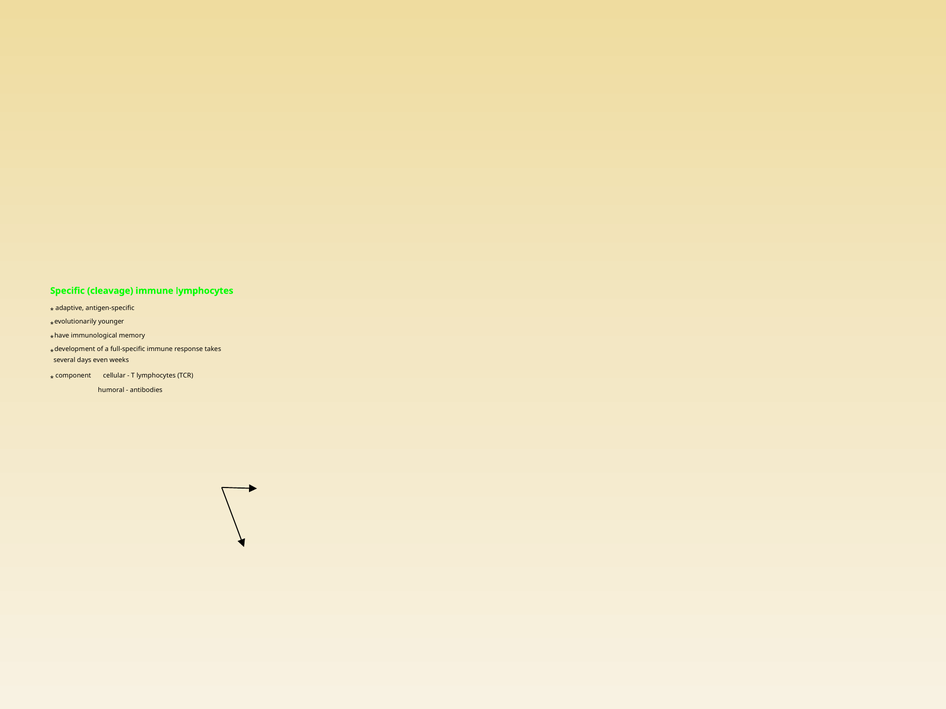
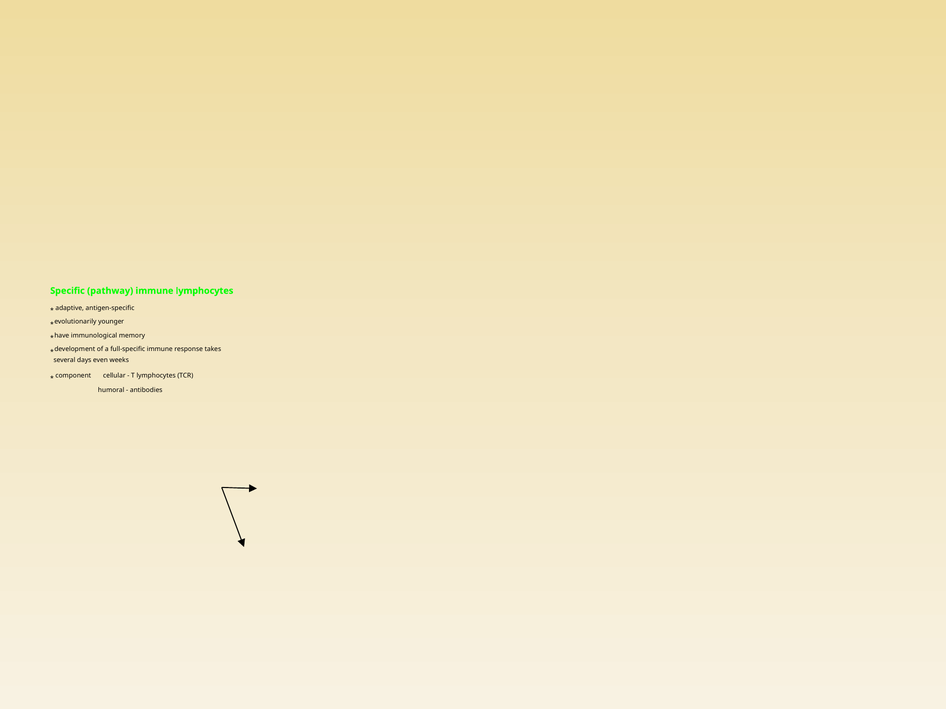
cleavage: cleavage -> pathway (110, 291)
